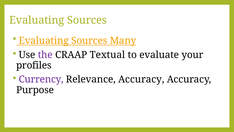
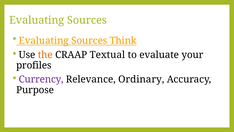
Many: Many -> Think (123, 41)
the colour: purple -> orange (45, 55)
Relevance Accuracy: Accuracy -> Ordinary (141, 79)
